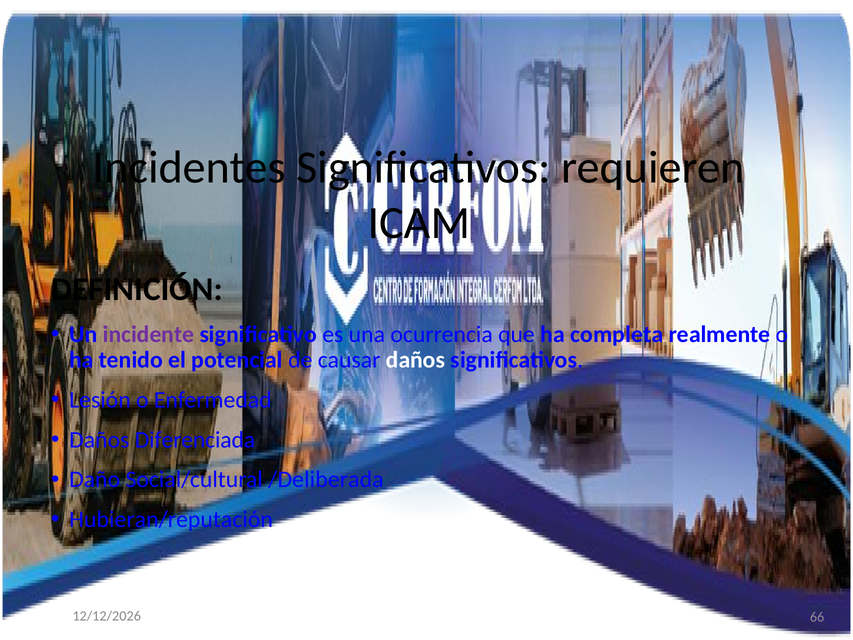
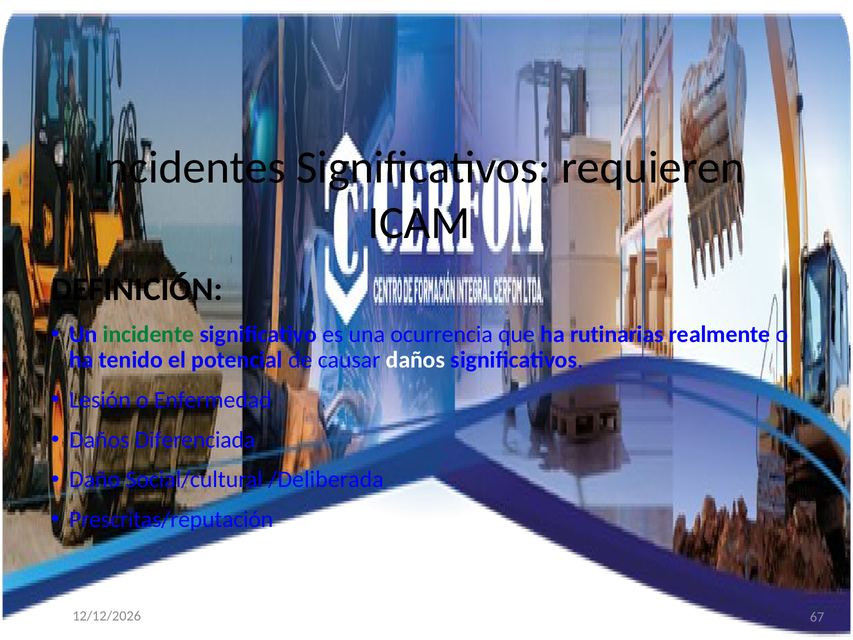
incidente colour: purple -> green (149, 334)
completa: completa -> rutinarias (617, 334)
Hubieran/reputación: Hubieran/reputación -> Prescritas/reputación (171, 519)
66: 66 -> 67 (817, 617)
